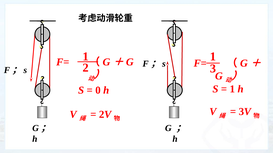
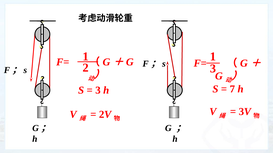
0: 0 -> 3 (98, 91)
1: 1 -> 7 (232, 89)
